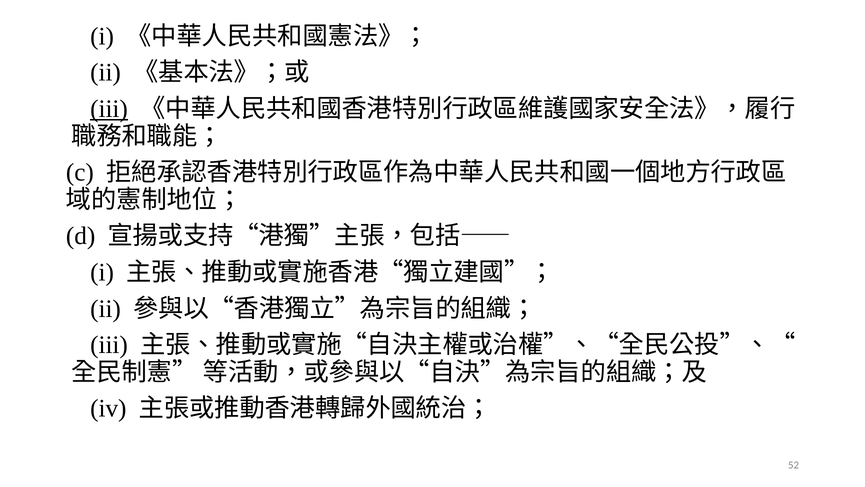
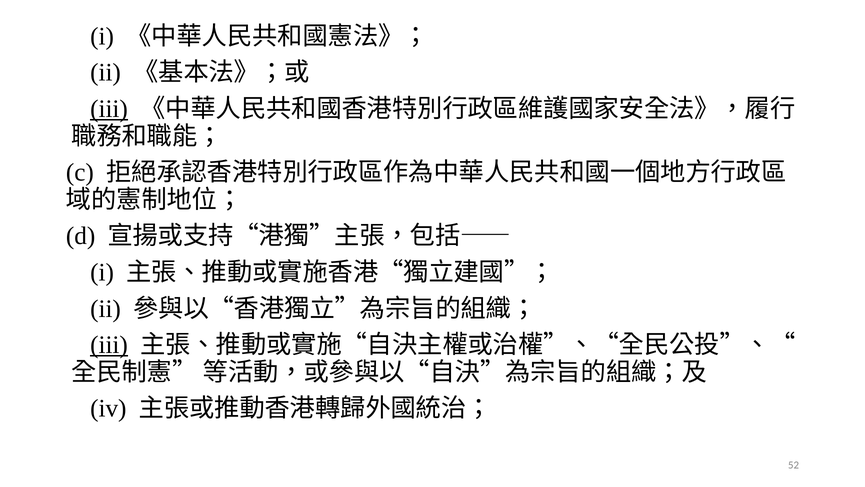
iii underline: none -> present (109, 345)
